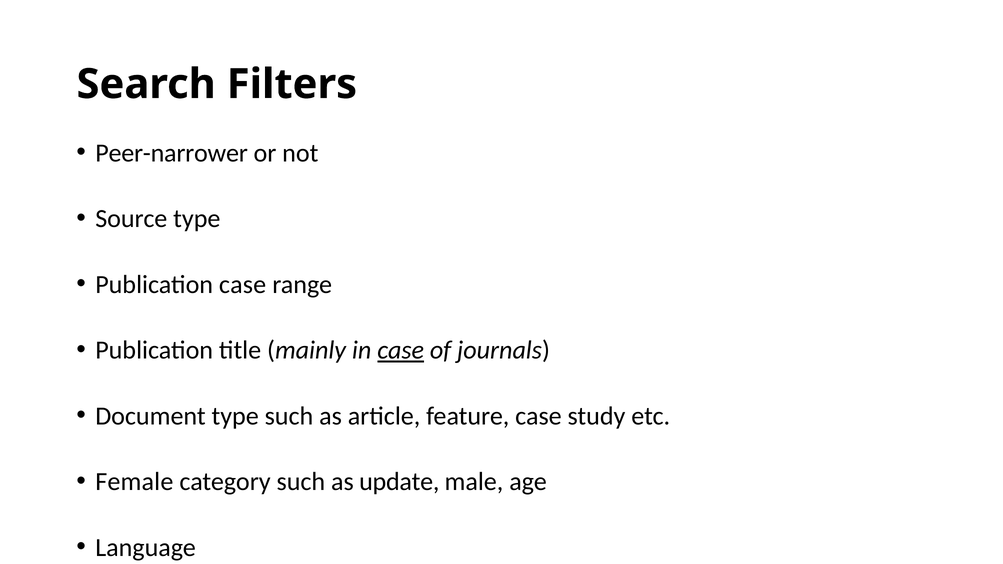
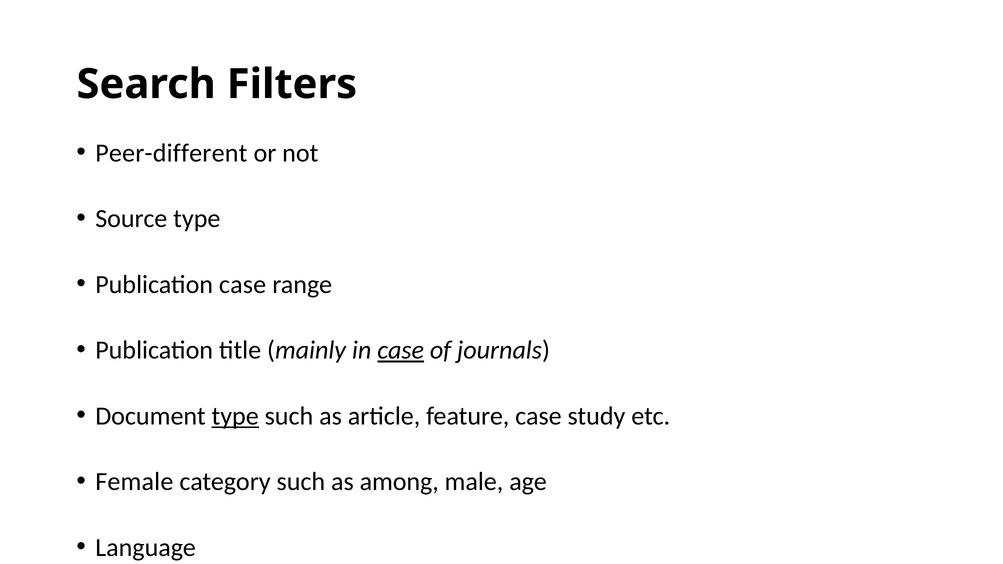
Peer-narrower: Peer-narrower -> Peer-different (171, 153)
type underline: none -> present (235, 416)
update: update -> among (399, 482)
